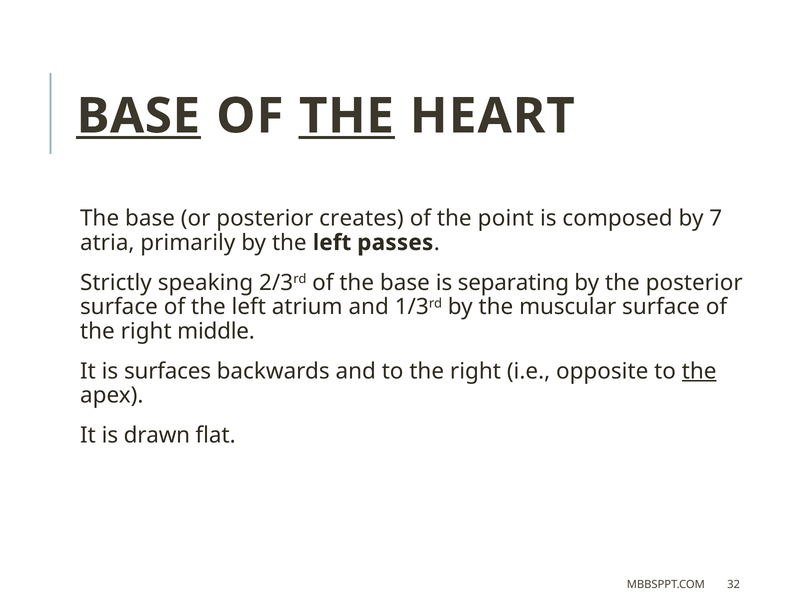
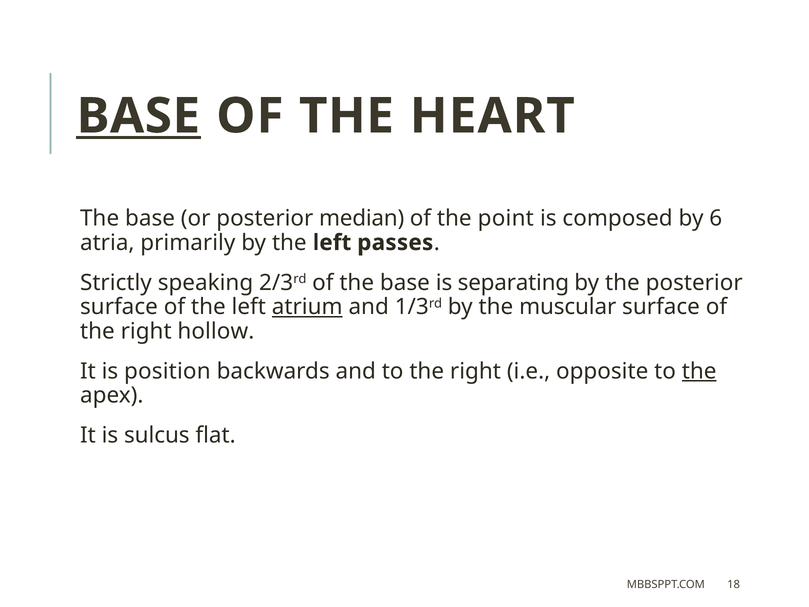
THE underline: present -> none (346, 116)
creates: creates -> median (362, 218)
7: 7 -> 6 (716, 218)
atrium underline: none -> present (307, 307)
middle: middle -> hollow (216, 331)
surfaces: surfaces -> position (167, 371)
drawn: drawn -> sulcus (157, 435)
32: 32 -> 18 (734, 585)
